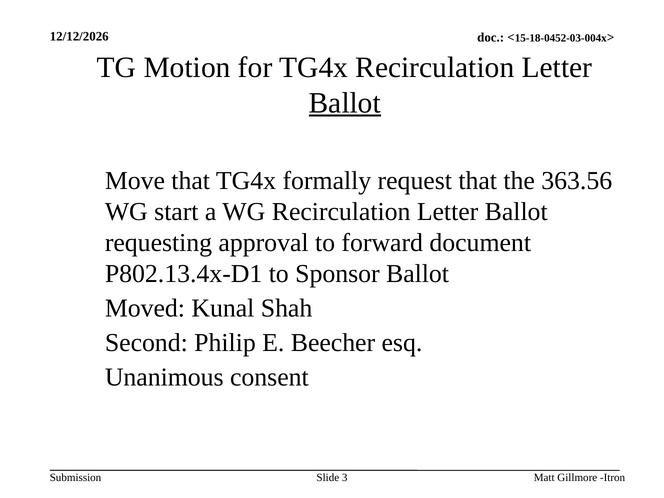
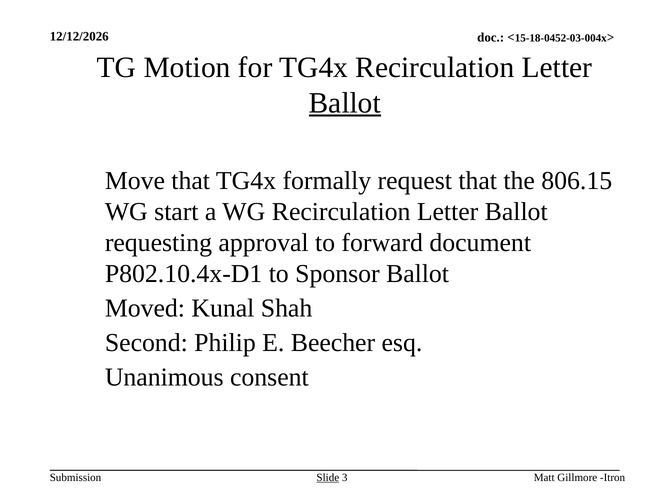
363.56: 363.56 -> 806.15 (577, 181)
P802.13.4x-D1: P802.13.4x-D1 -> P802.10.4x-D1 (184, 274)
Slide underline: none -> present (328, 478)
